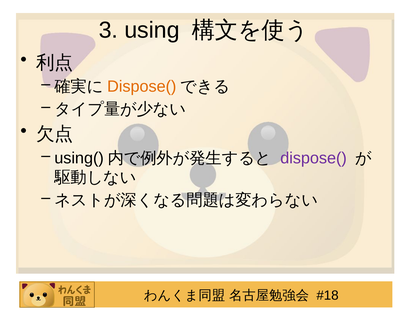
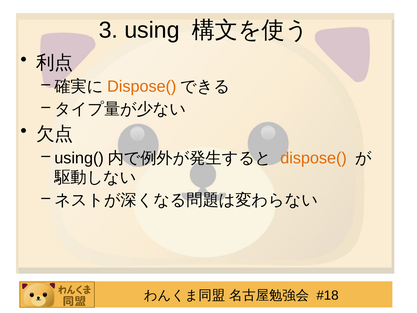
dispose( colour: purple -> orange (314, 158)
